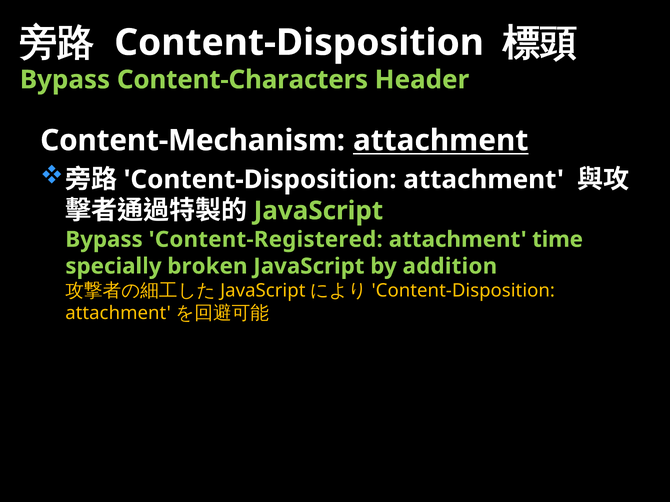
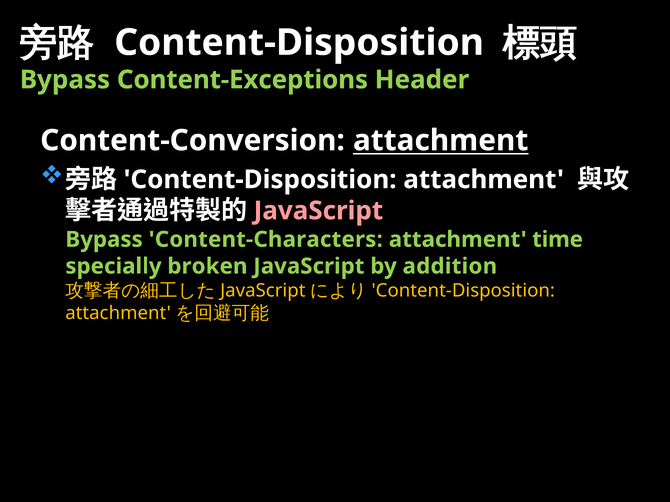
Content-Characters: Content-Characters -> Content-Exceptions (242, 80)
Content-Mechanism: Content-Mechanism -> Content-Conversion (193, 141)
JavaScript colour: light green -> pink (318, 211)
Content-Registered: Content-Registered -> Content-Characters (266, 240)
